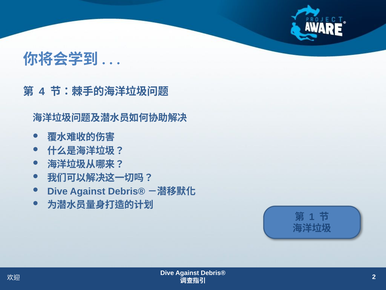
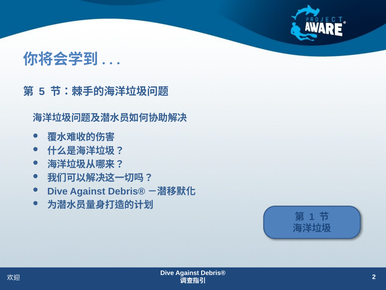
4: 4 -> 5 (42, 91)
